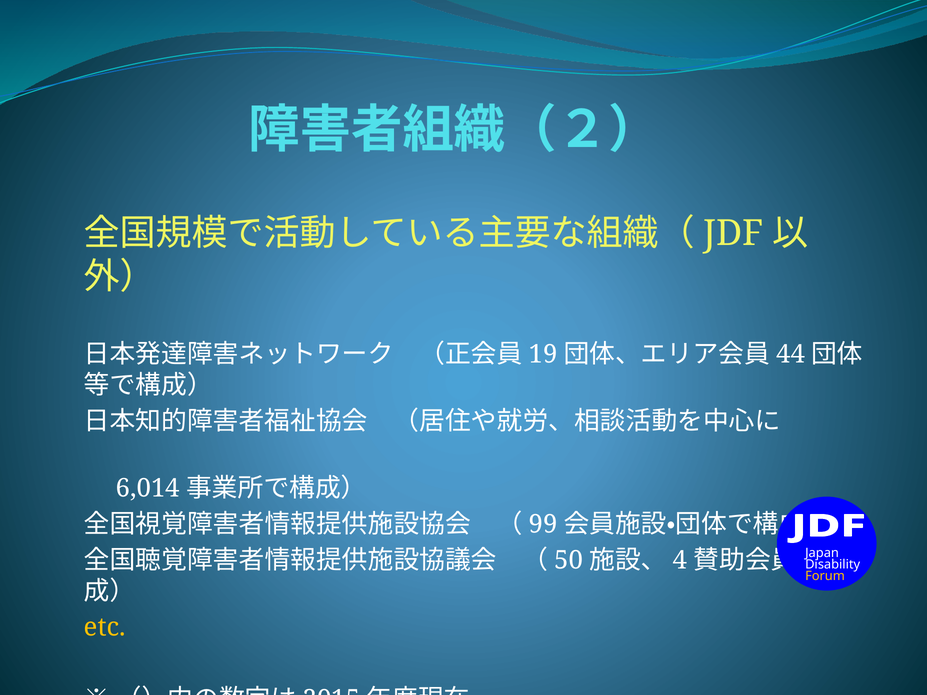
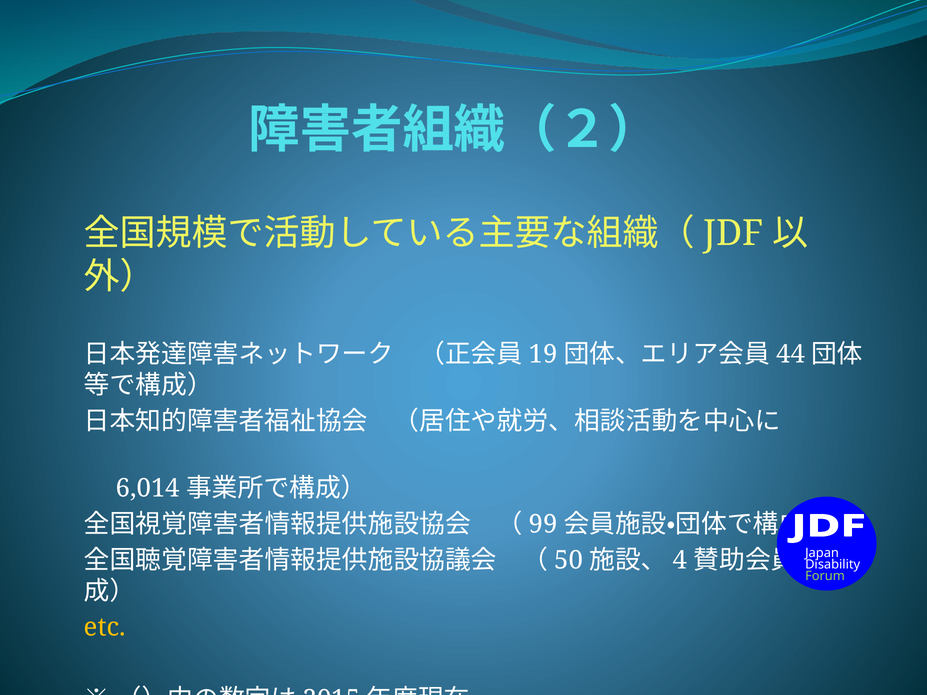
Forum colour: yellow -> light green (825, 576)
